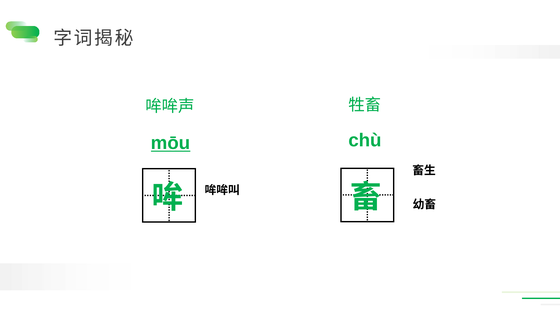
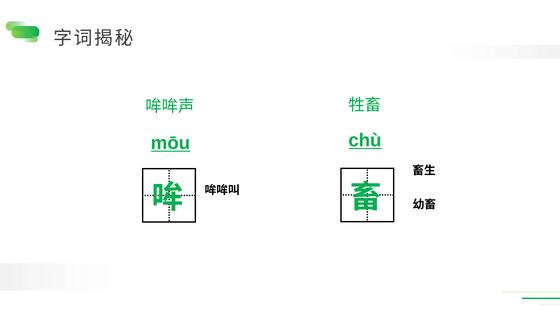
chù underline: none -> present (365, 140)
